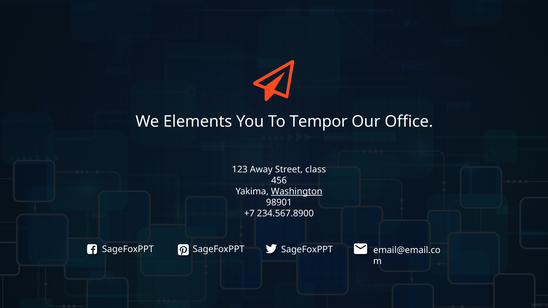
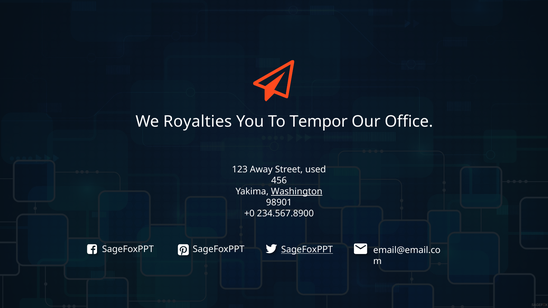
Elements: Elements -> Royalties (198, 122)
class: class -> used (316, 170)
+7: +7 -> +0 (249, 214)
SageFoxPPT underline: none -> present (307, 250)
